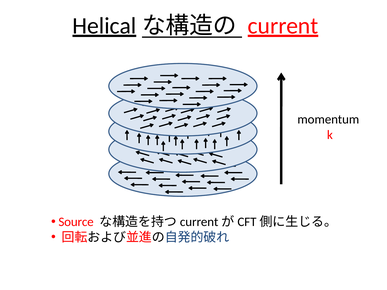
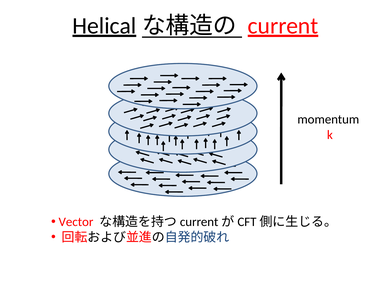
Source: Source -> Vector (76, 222)
